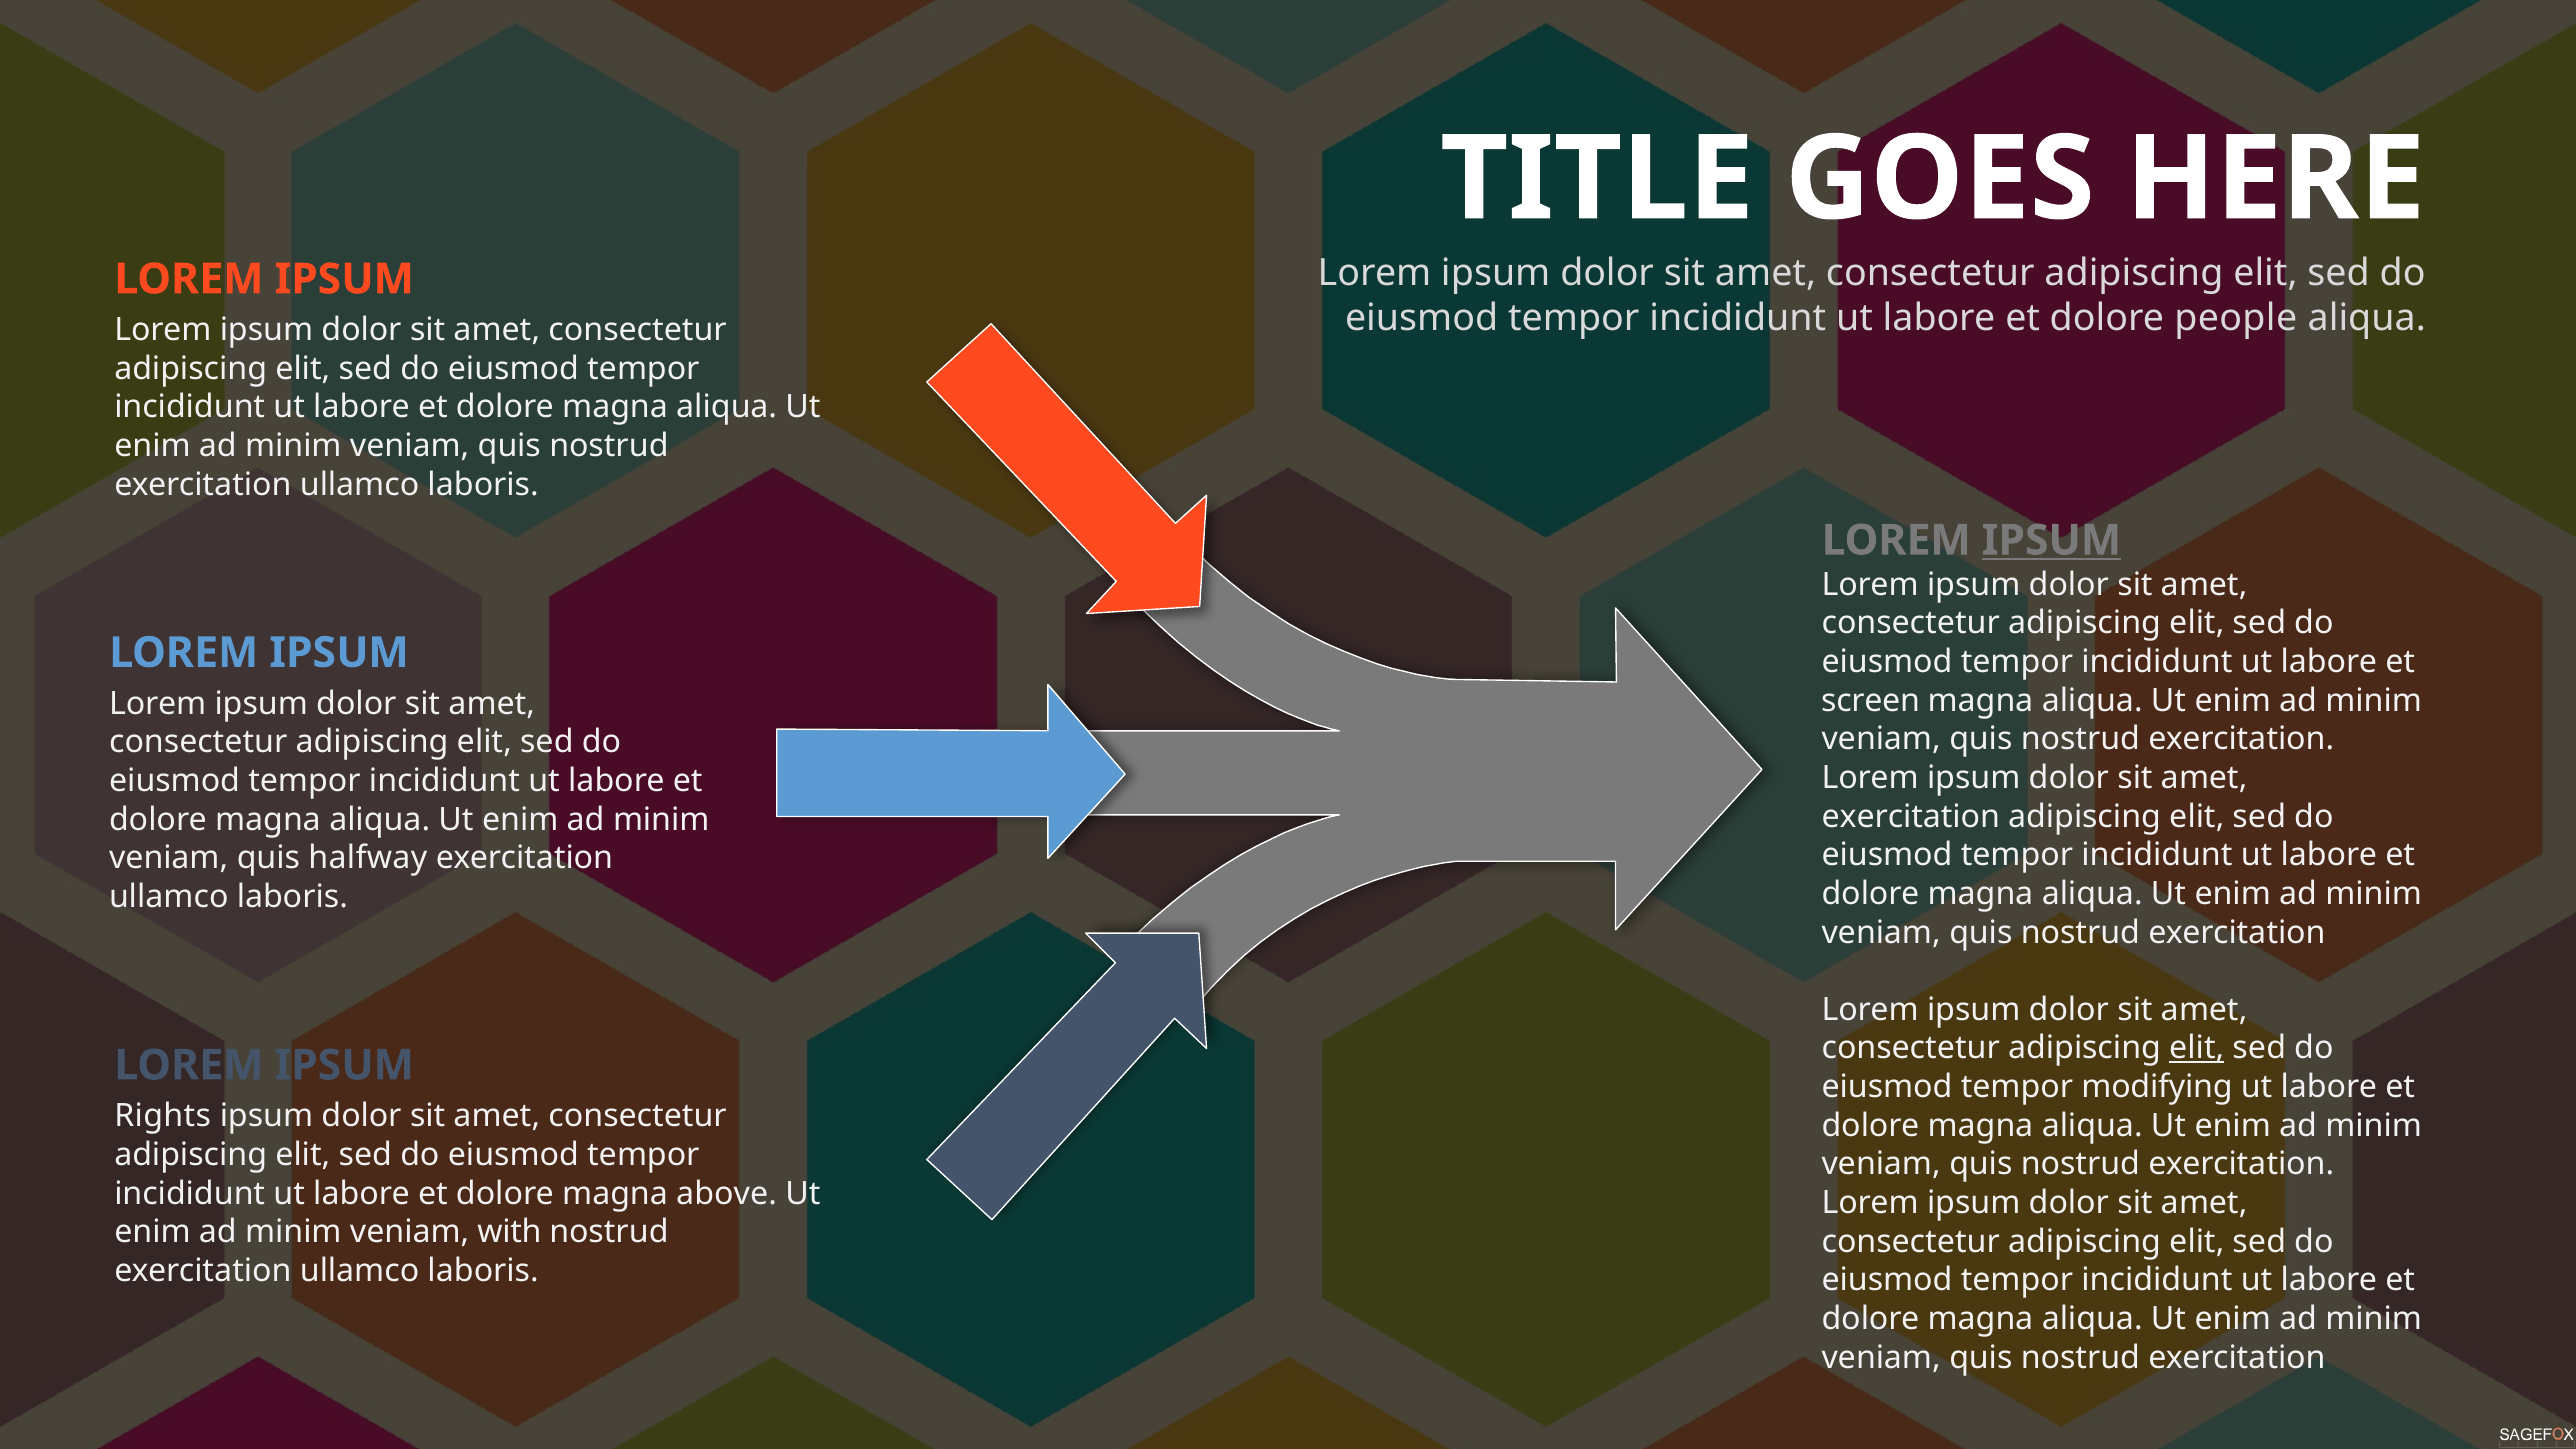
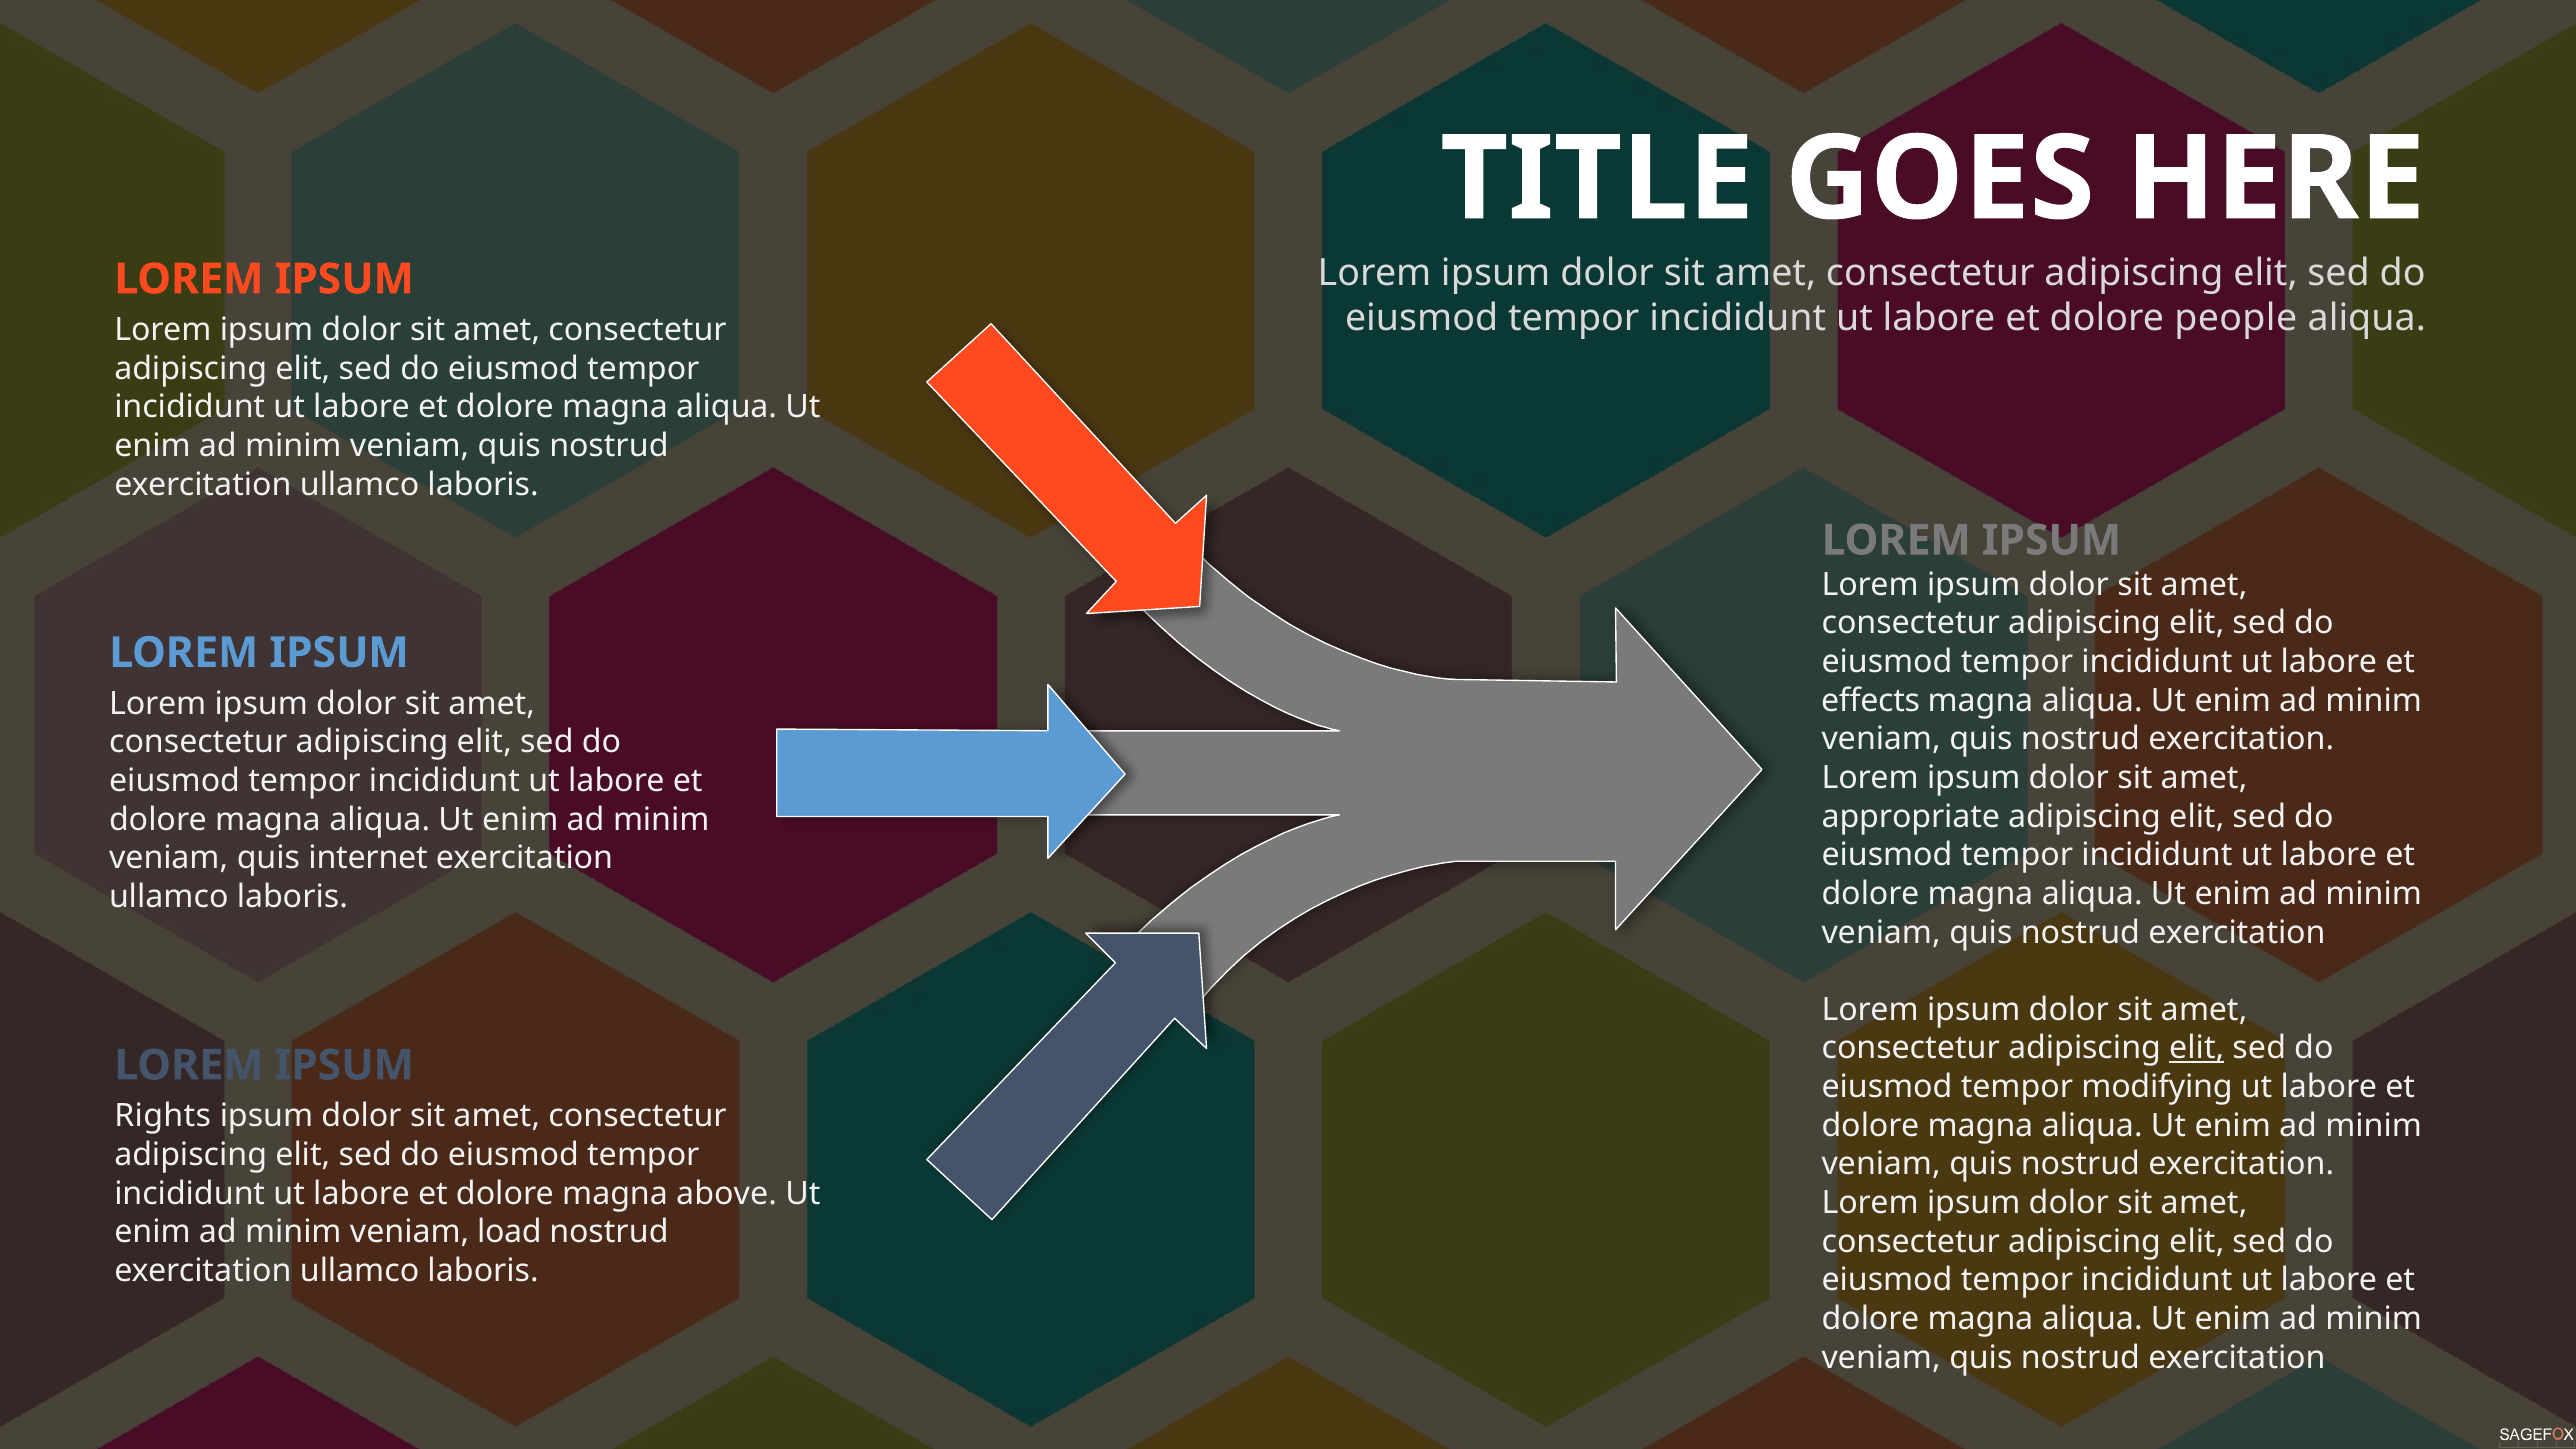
IPSUM underline: present -> none (2052, 540)
screen: screen -> effects (1871, 701)
exercitation: exercitation -> appropriate (1911, 816)
halfway: halfway -> internet (368, 858)
with: with -> load (509, 1232)
